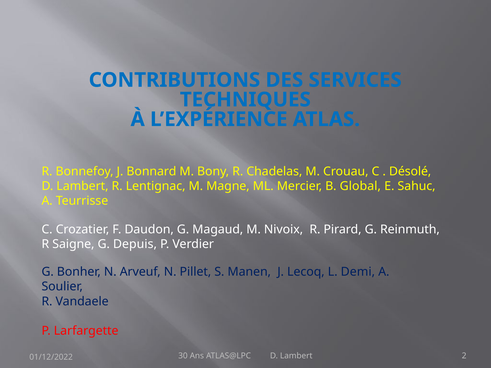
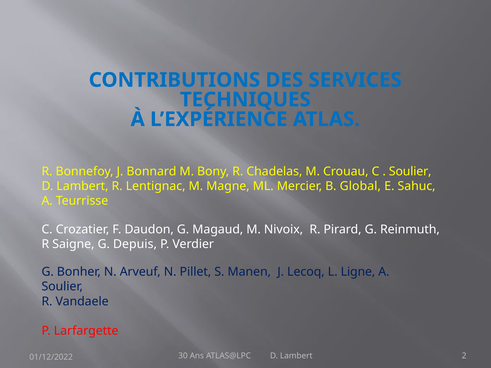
Désolé: Désolé -> Soulier (410, 172)
Demi: Demi -> Ligne (358, 272)
